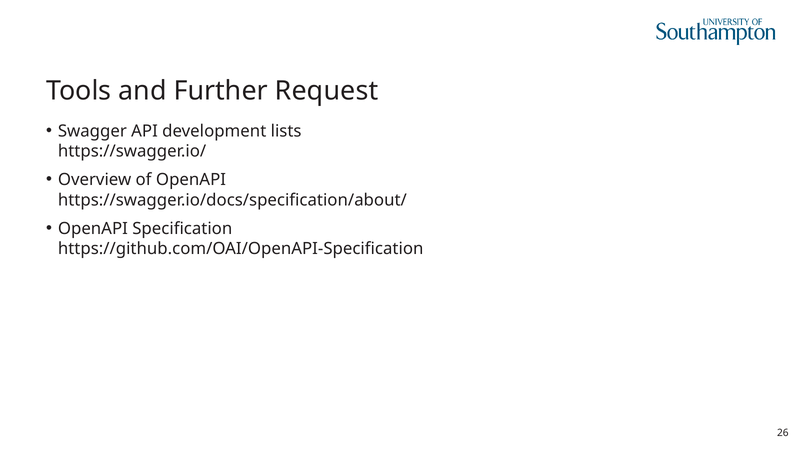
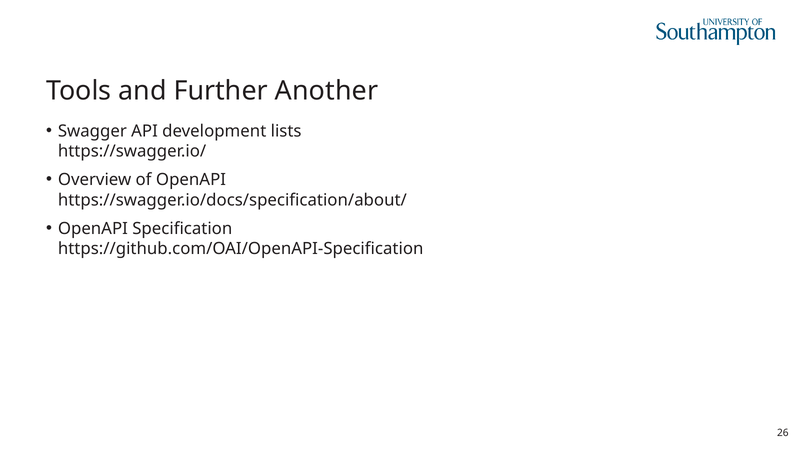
Request: Request -> Another (326, 91)
